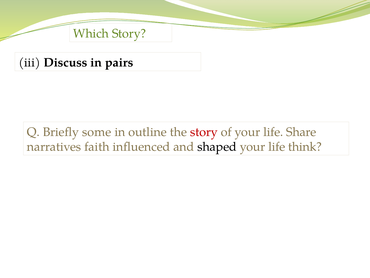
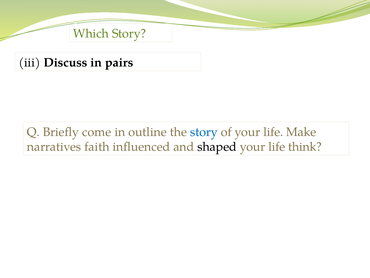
some: some -> come (97, 132)
story colour: red -> blue (204, 132)
Share: Share -> Make (301, 132)
